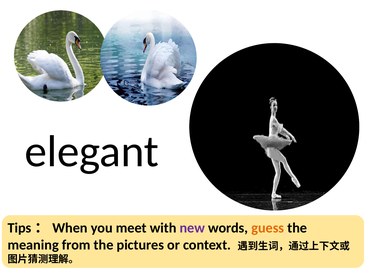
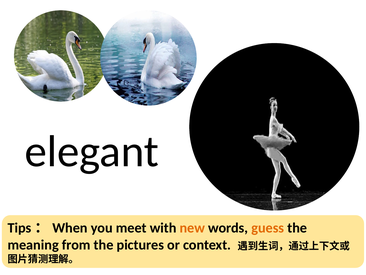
new colour: purple -> orange (192, 227)
